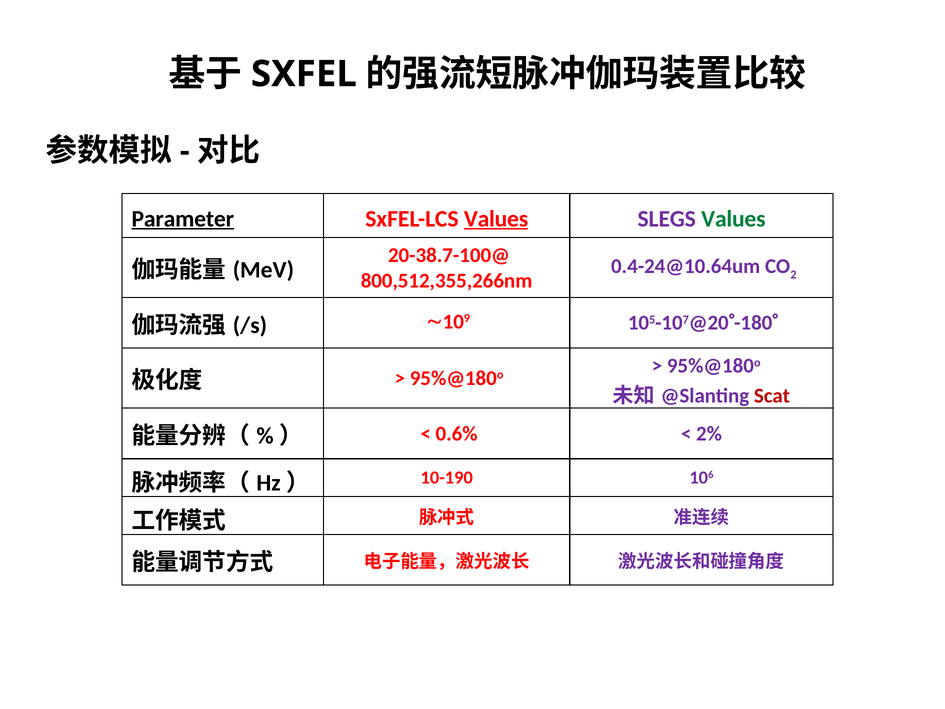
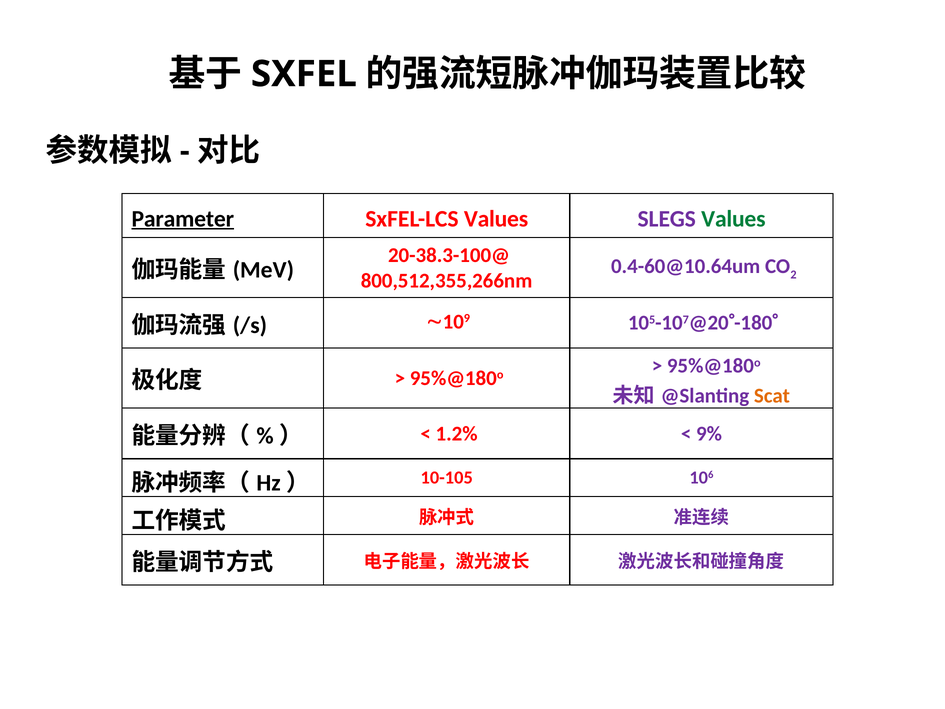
Values underline: present -> none (496, 219)
20-38.7-100@: 20-38.7-100@ -> 20-38.3-100@ (449, 255)
0.4-24@10.64um: 0.4-24@10.64um -> 0.4-60@10.64um (686, 266)
Scat colour: red -> orange (772, 396)
0.6%: 0.6% -> 1.2% (457, 433)
2%: 2% -> 9% (709, 433)
10-190: 10-190 -> 10-105 (447, 478)
